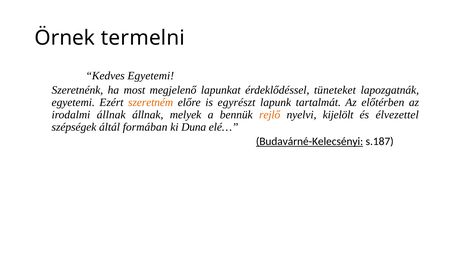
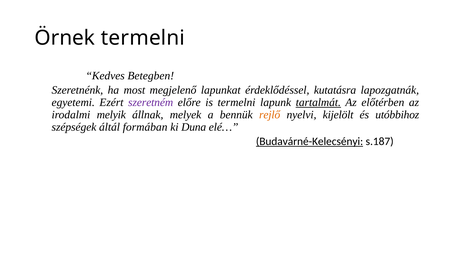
Kedves Egyetemi: Egyetemi -> Betegben (151, 76)
tüneteket: tüneteket -> kutatásra (335, 90)
szeretném colour: orange -> purple (151, 103)
is egyrészt: egyrészt -> termelni (237, 103)
tartalmát underline: none -> present (318, 103)
irodalmi állnak: állnak -> melyik (111, 115)
élvezettel: élvezettel -> utóbbihoz (397, 115)
